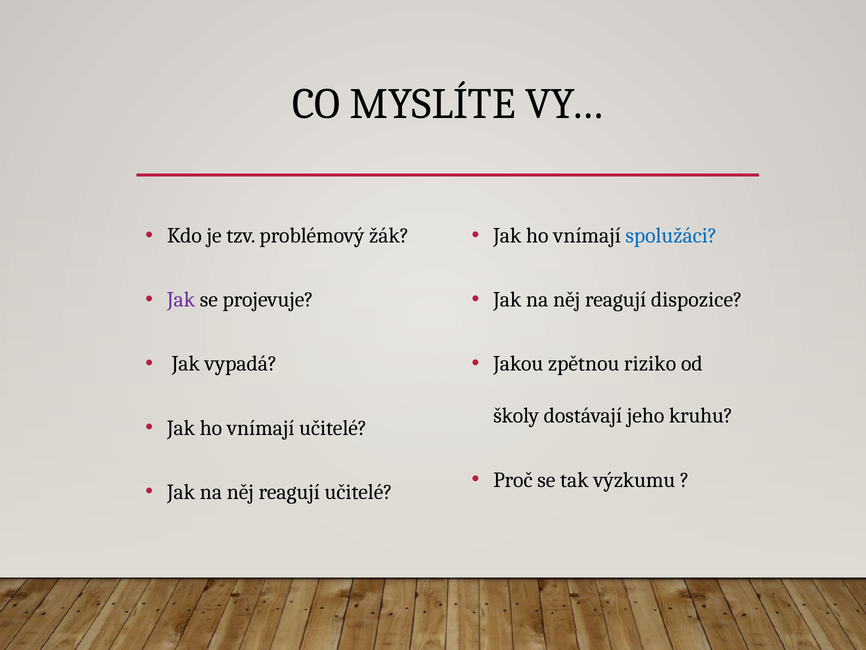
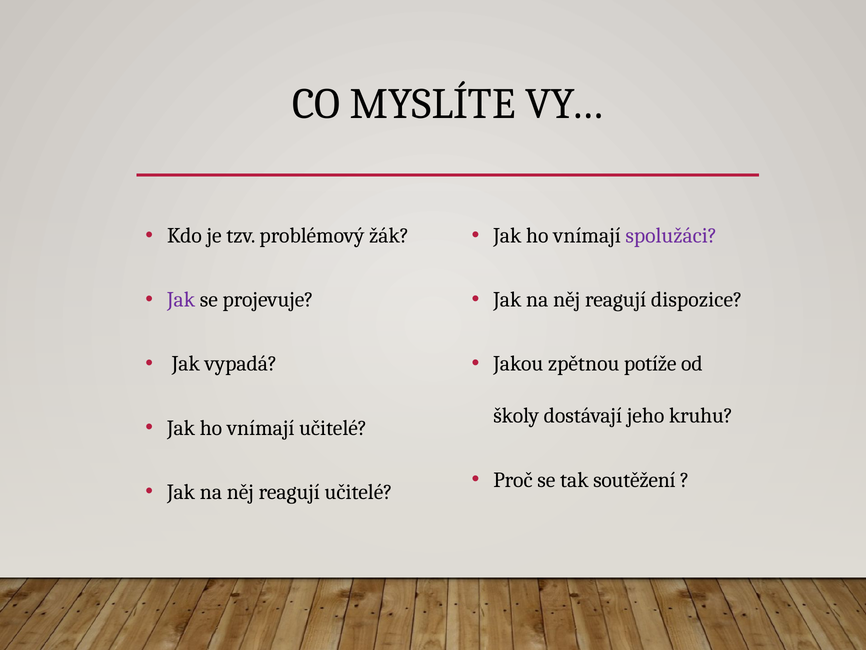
spolužáci colour: blue -> purple (671, 236)
riziko: riziko -> potíže (650, 364)
výzkumu: výzkumu -> soutěžení (634, 479)
